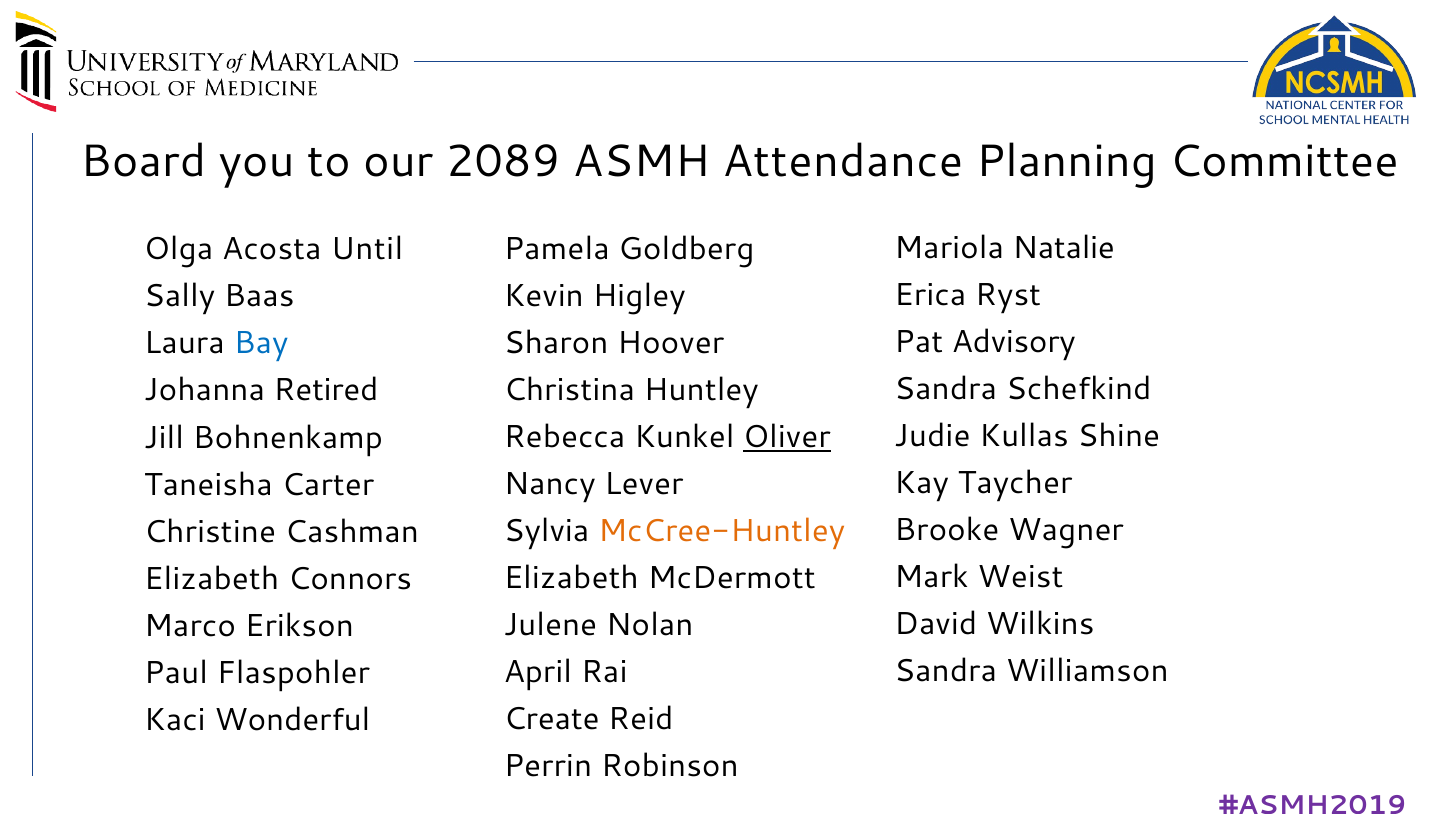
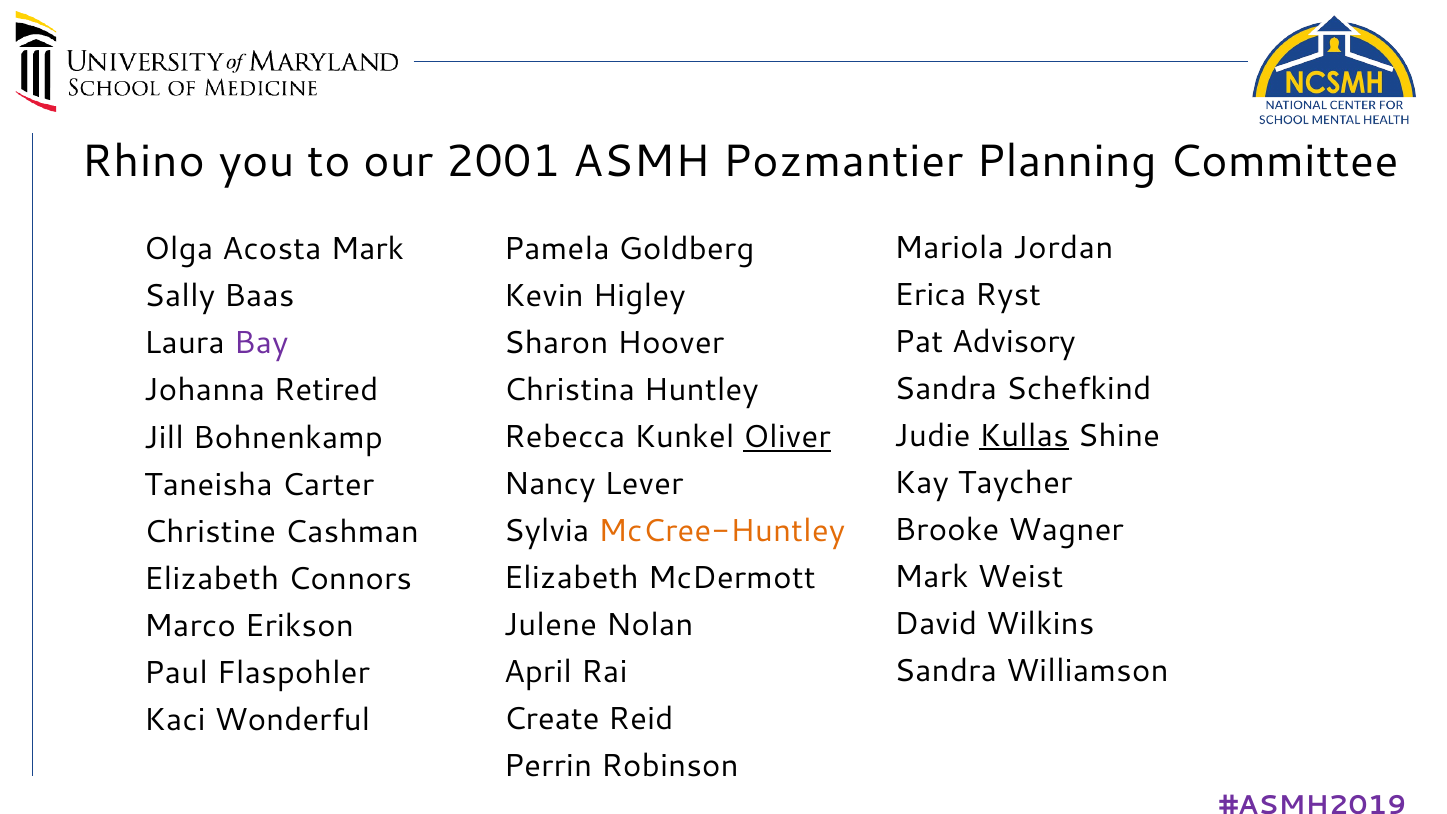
Board: Board -> Rhino (143, 162)
2089: 2089 -> 2001 (503, 162)
Attendance: Attendance -> Pozmantier (843, 162)
Natalie: Natalie -> Jordan (1063, 248)
Acosta Until: Until -> Mark (367, 249)
Bay colour: blue -> purple (261, 343)
Kullas underline: none -> present (1024, 436)
